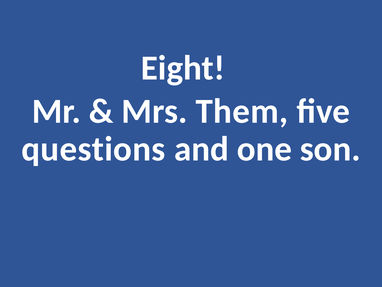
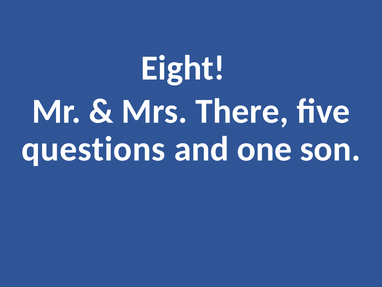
Them: Them -> There (242, 111)
